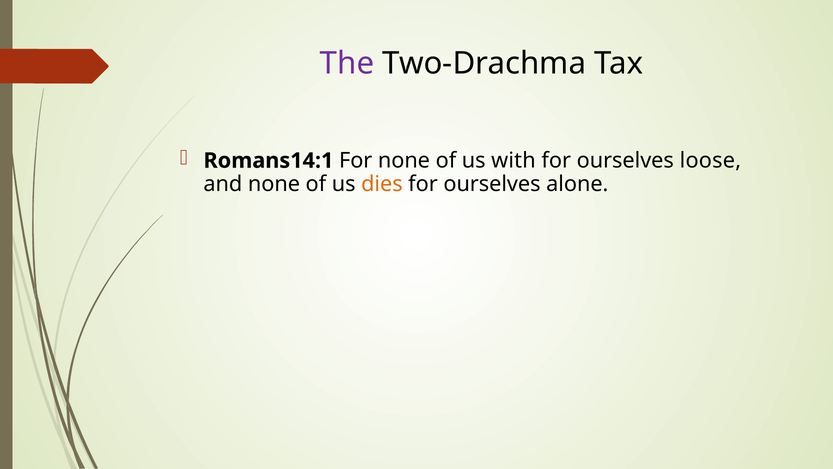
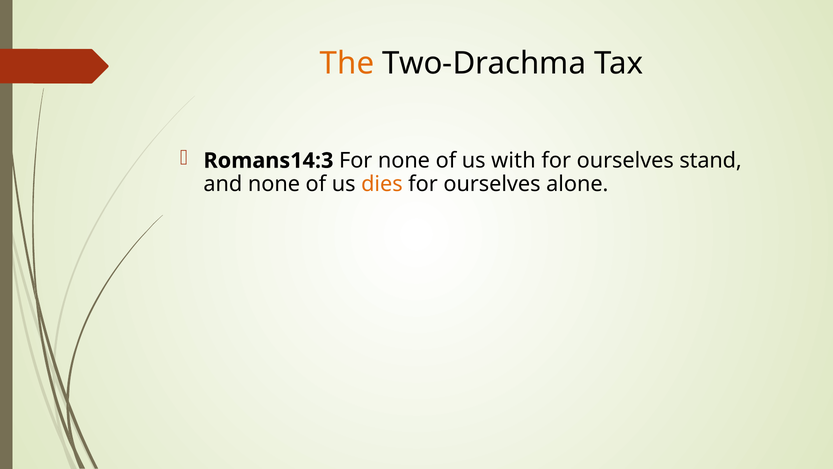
The colour: purple -> orange (347, 64)
Romans14:1: Romans14:1 -> Romans14:3 (268, 160)
loose: loose -> stand (711, 160)
